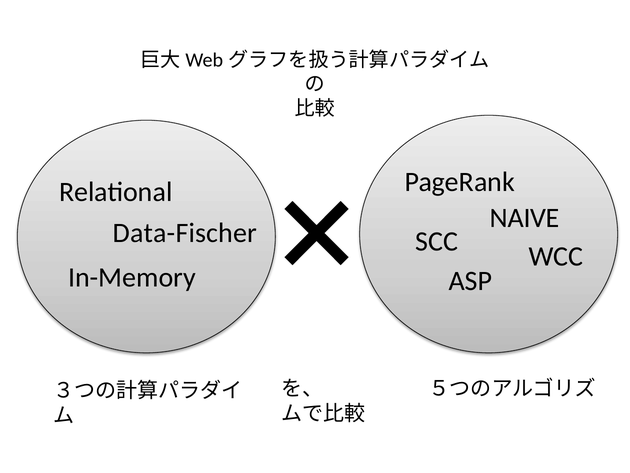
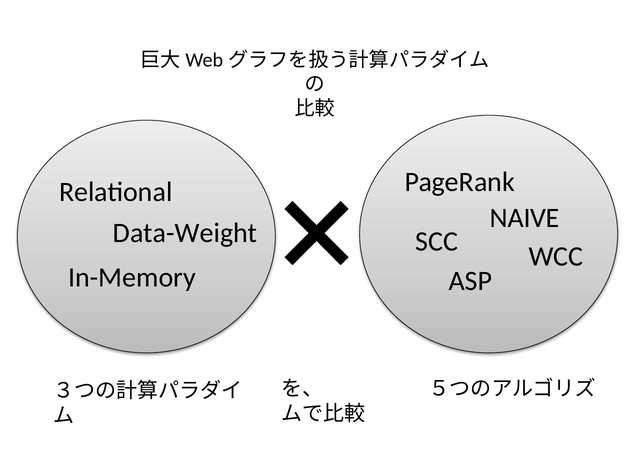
Data-Fischer: Data-Fischer -> Data-Weight (185, 233)
